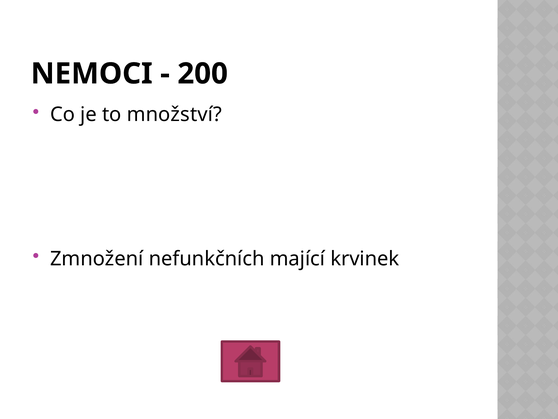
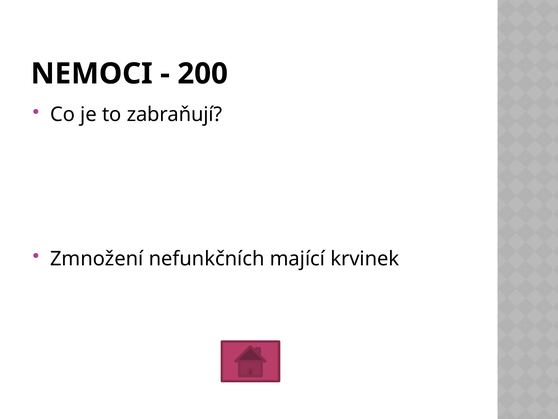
množství: množství -> zabraňují (174, 114)
